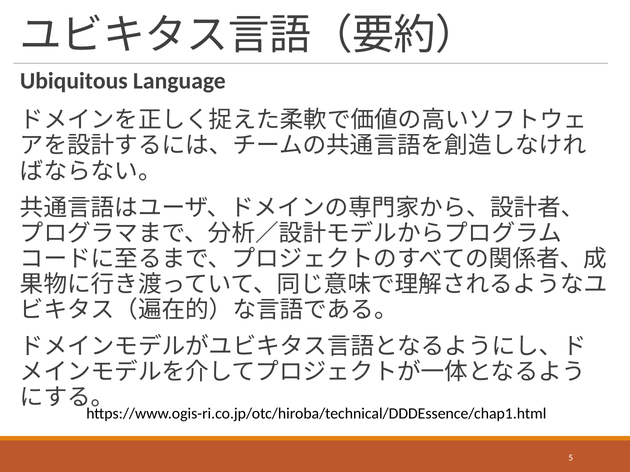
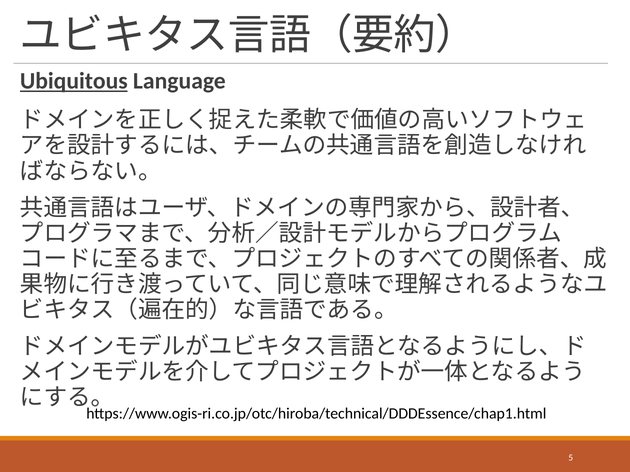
Ubiquitous underline: none -> present (74, 81)
